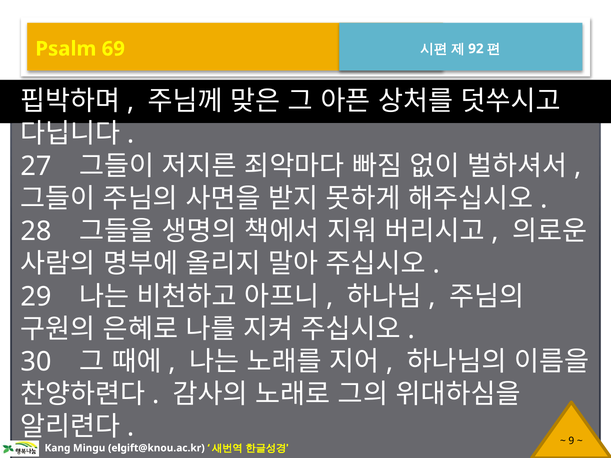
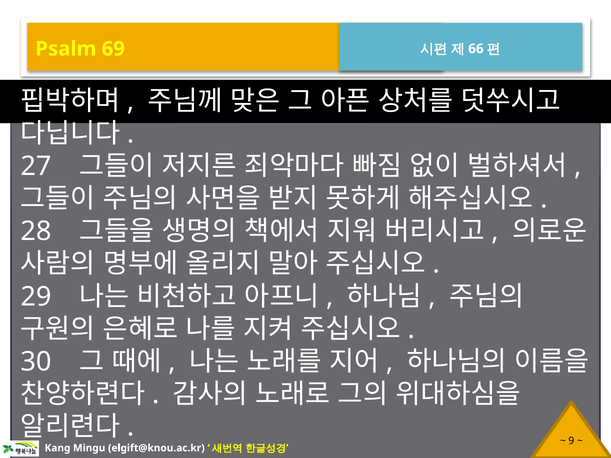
92: 92 -> 66 (476, 49)
